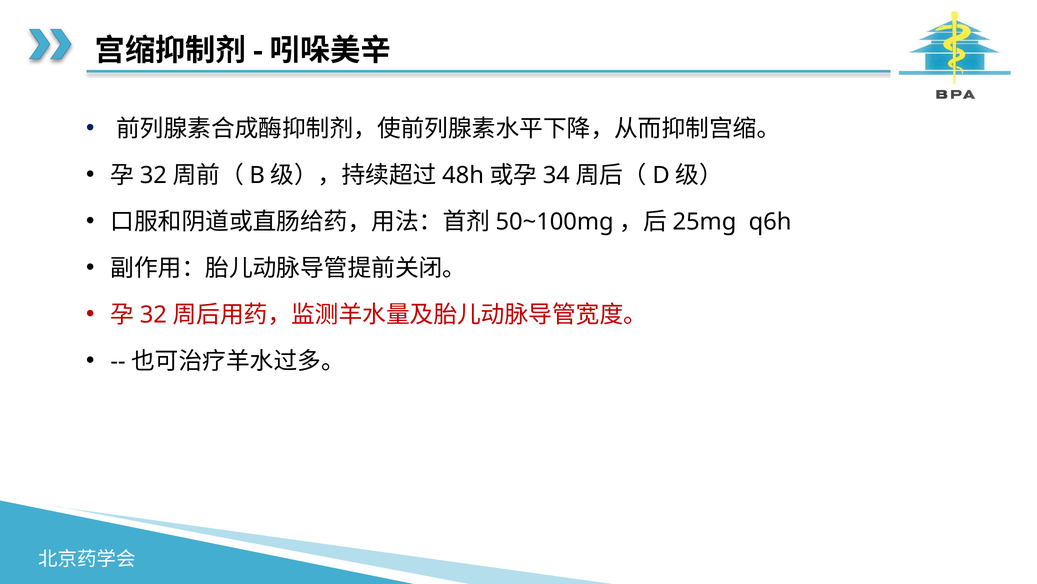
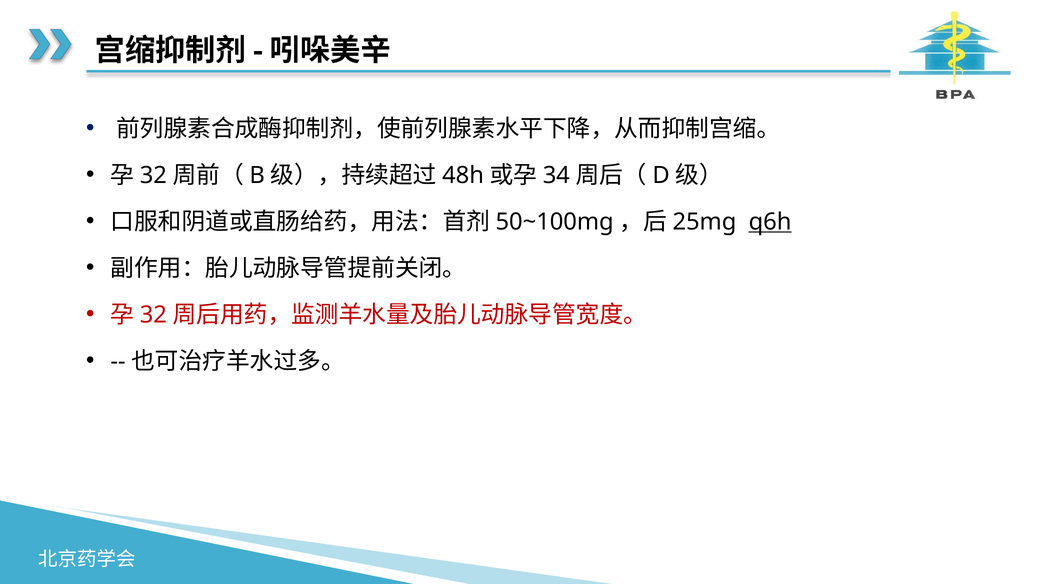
q6h underline: none -> present (770, 222)
